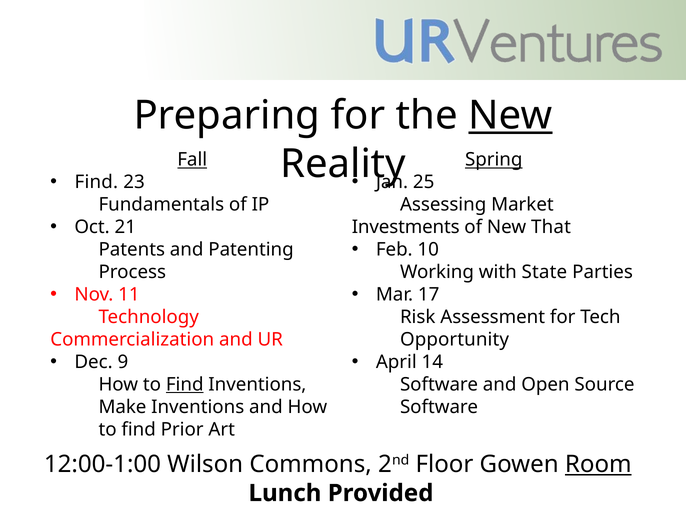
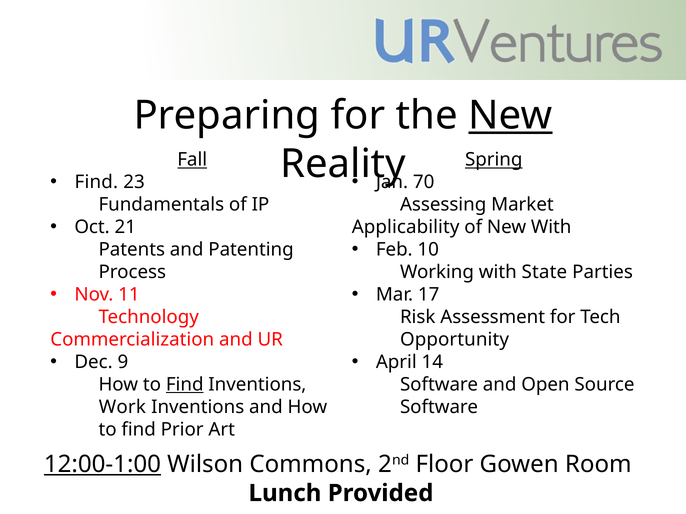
25: 25 -> 70 (424, 182)
Investments: Investments -> Applicability (406, 227)
New That: That -> With (551, 227)
Make: Make -> Work (122, 407)
12:00-1:00 underline: none -> present (102, 465)
Room underline: present -> none (598, 465)
